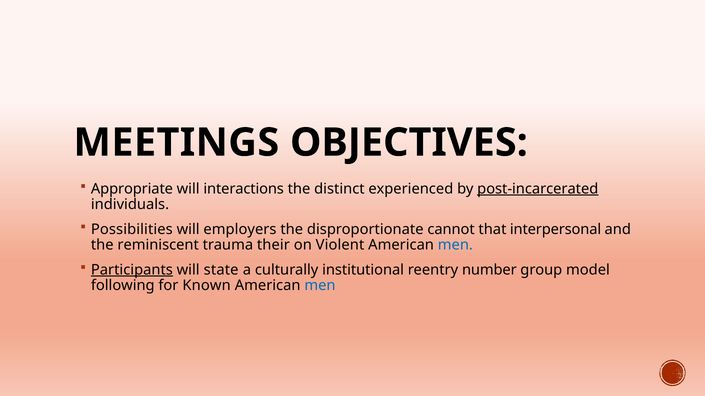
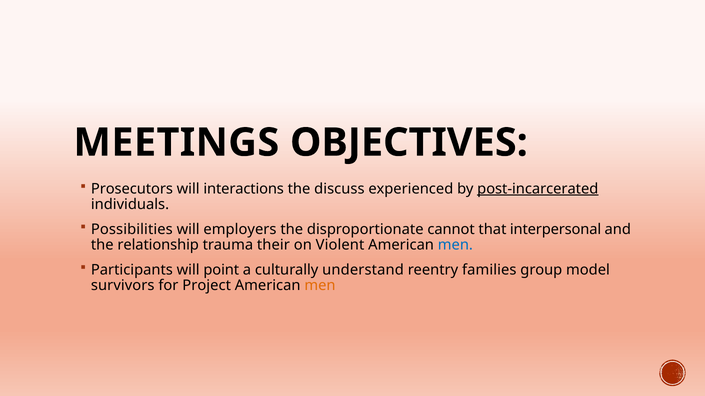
Appropriate: Appropriate -> Prosecutors (132, 189)
distinct: distinct -> discuss (339, 189)
reminiscent: reminiscent -> relationship (158, 245)
Participants underline: present -> none (132, 270)
state: state -> point (221, 270)
institutional: institutional -> understand (363, 270)
number: number -> families (489, 270)
following: following -> survivors (123, 286)
Known: Known -> Project (207, 286)
men colour: blue -> orange (320, 286)
